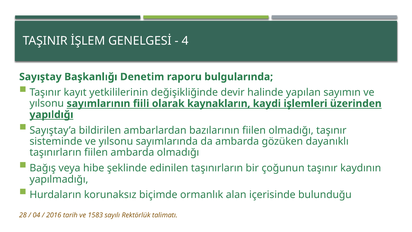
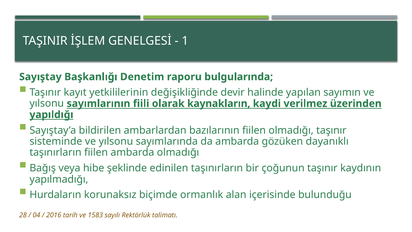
4: 4 -> 1 (185, 41)
işlemleri: işlemleri -> verilmez (305, 103)
